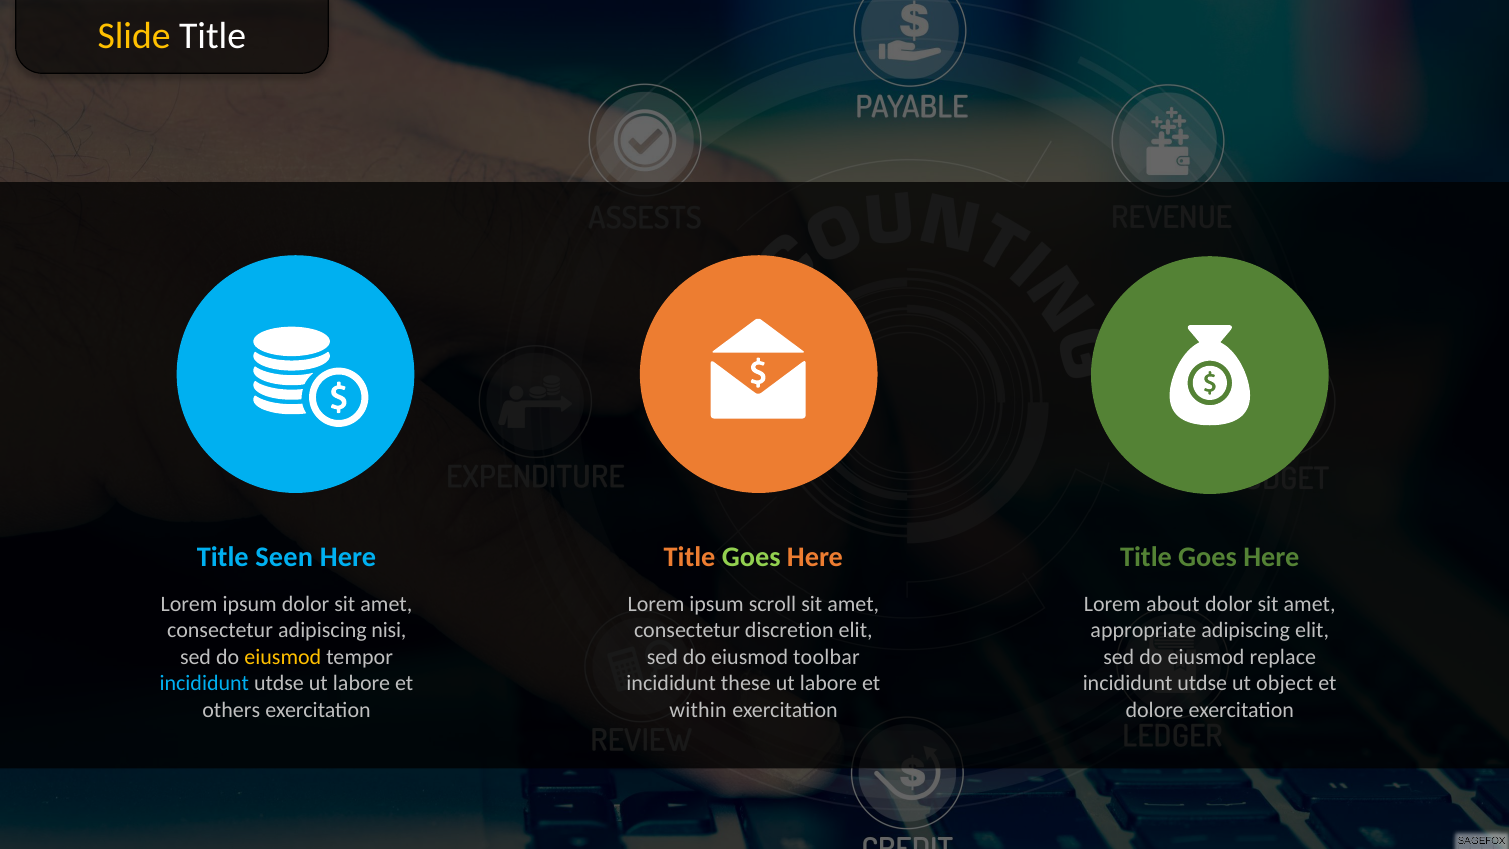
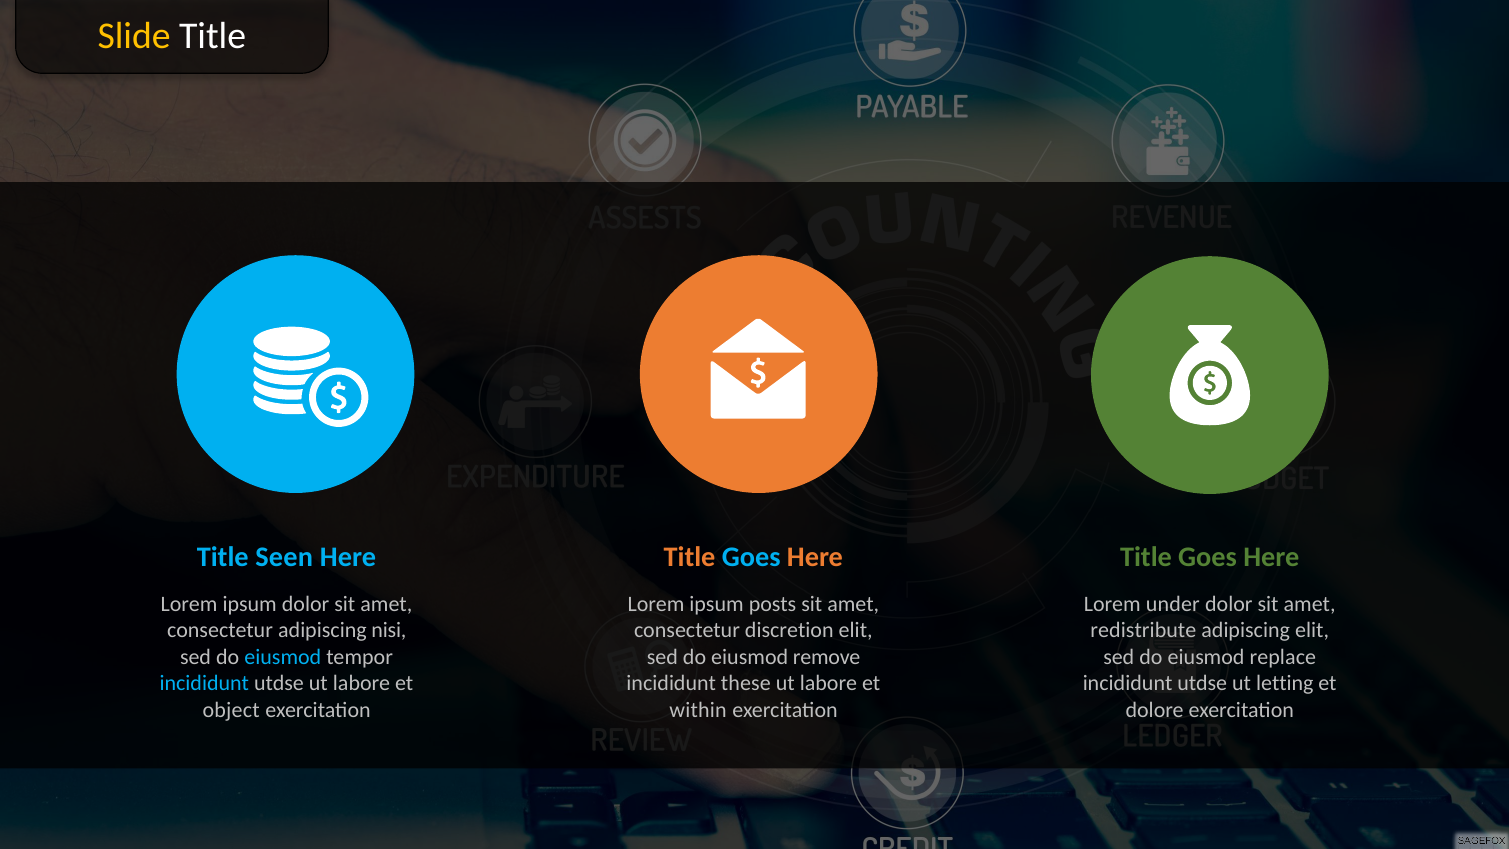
Goes colour: light green -> light blue (751, 557)
scroll: scroll -> posts (773, 604)
about: about -> under (1173, 604)
appropriate: appropriate -> redistribute (1143, 630)
eiusmod colour: yellow -> light blue (283, 657)
toolbar: toolbar -> remove (827, 657)
object: object -> letting (1285, 683)
others: others -> object (231, 710)
